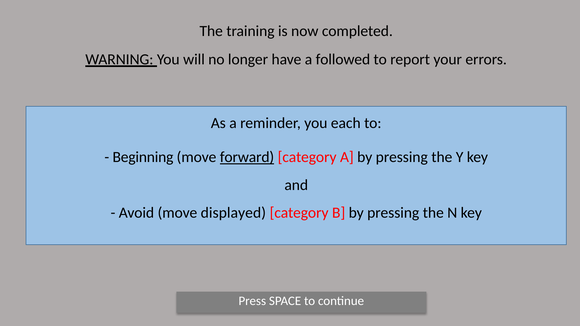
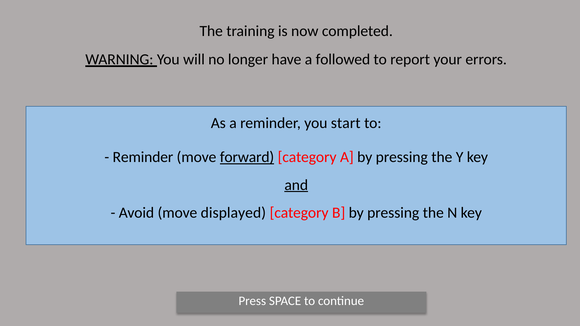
each: each -> start (346, 123)
Beginning: Beginning -> Reminder (143, 157)
and underline: none -> present (296, 185)
